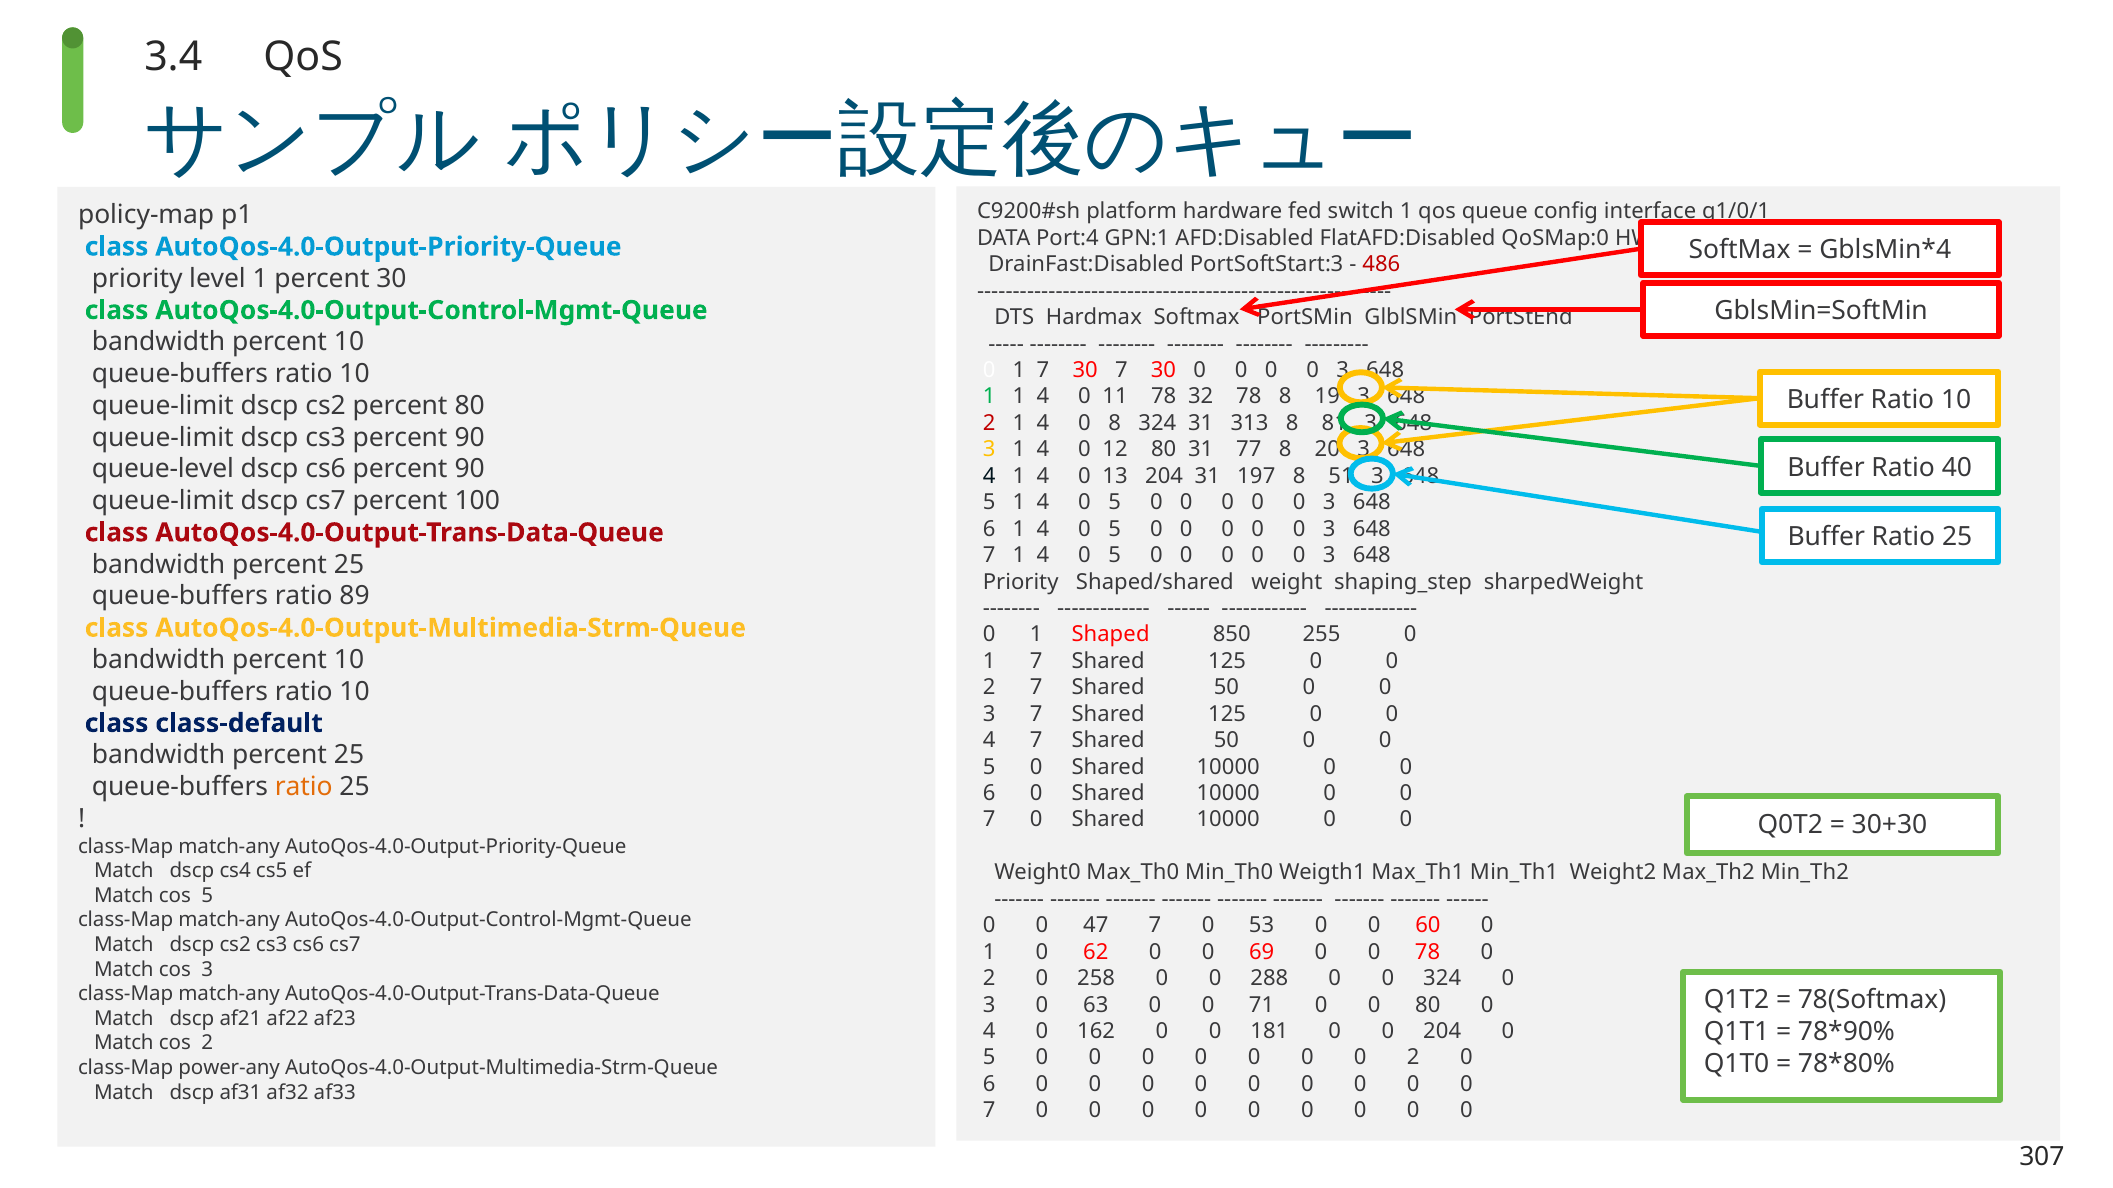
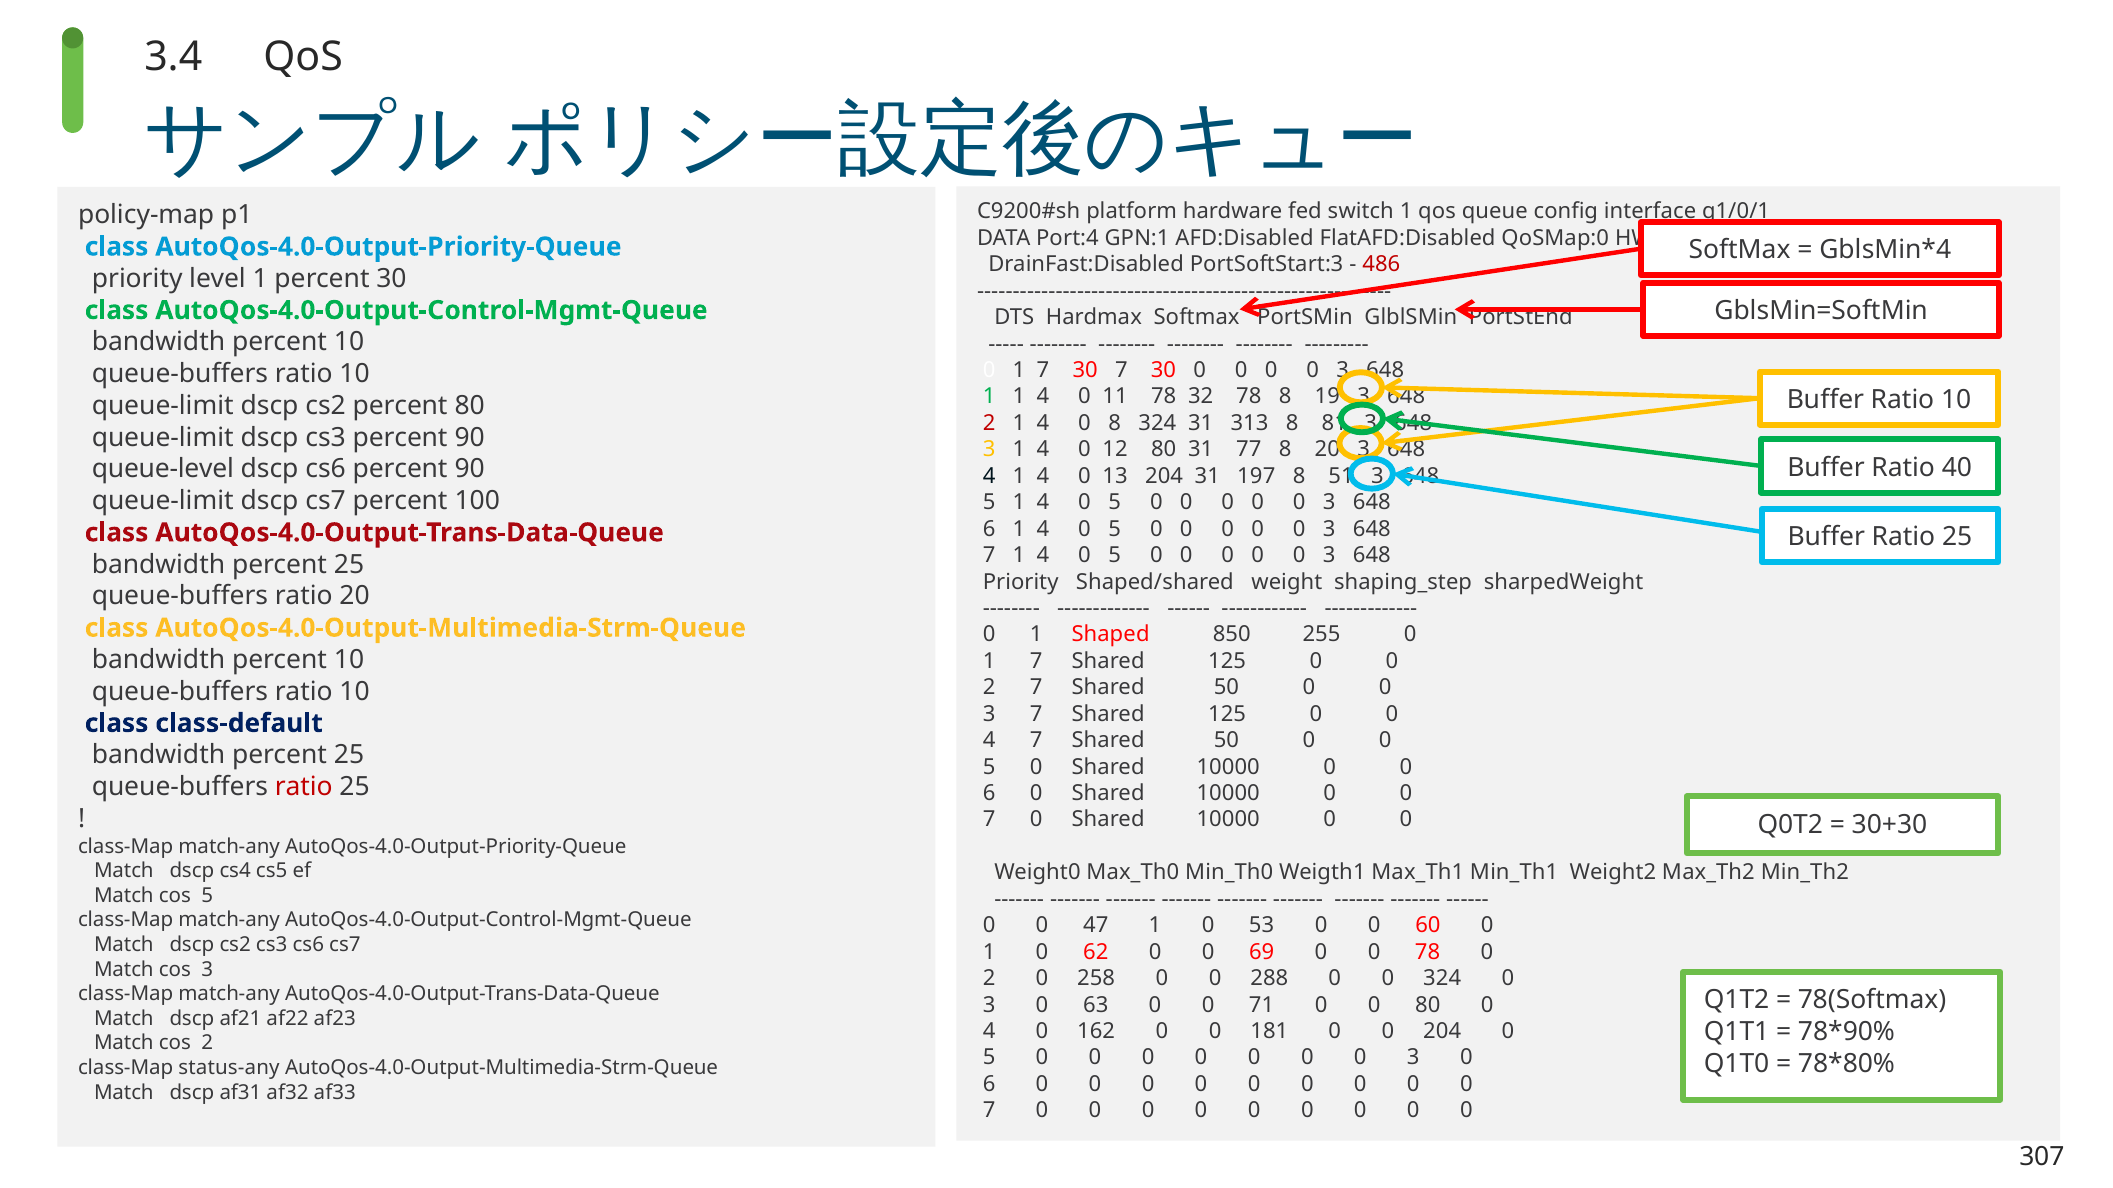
ratio 89: 89 -> 20 (355, 596)
ratio colour: orange -> red (304, 787)
47 7: 7 -> 1 (1155, 926)
2: 2 -> 3 (1413, 1058)
power-any: power-any -> status-any (229, 1068)
